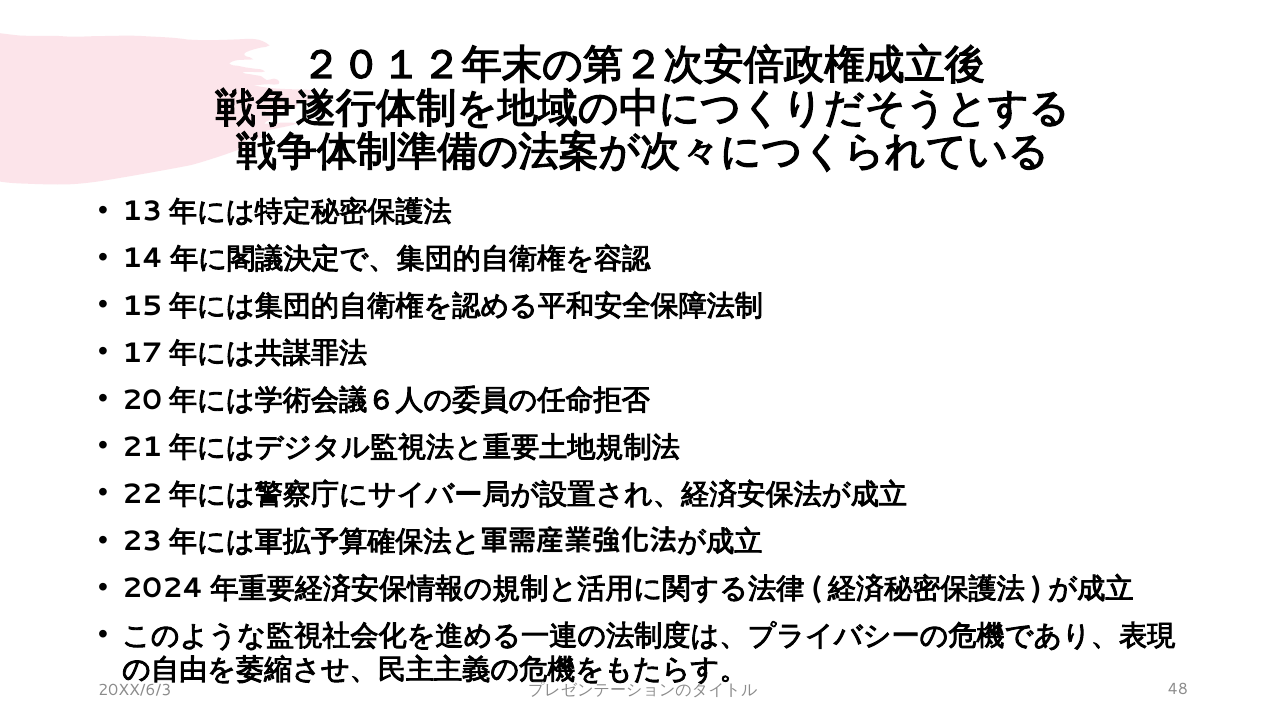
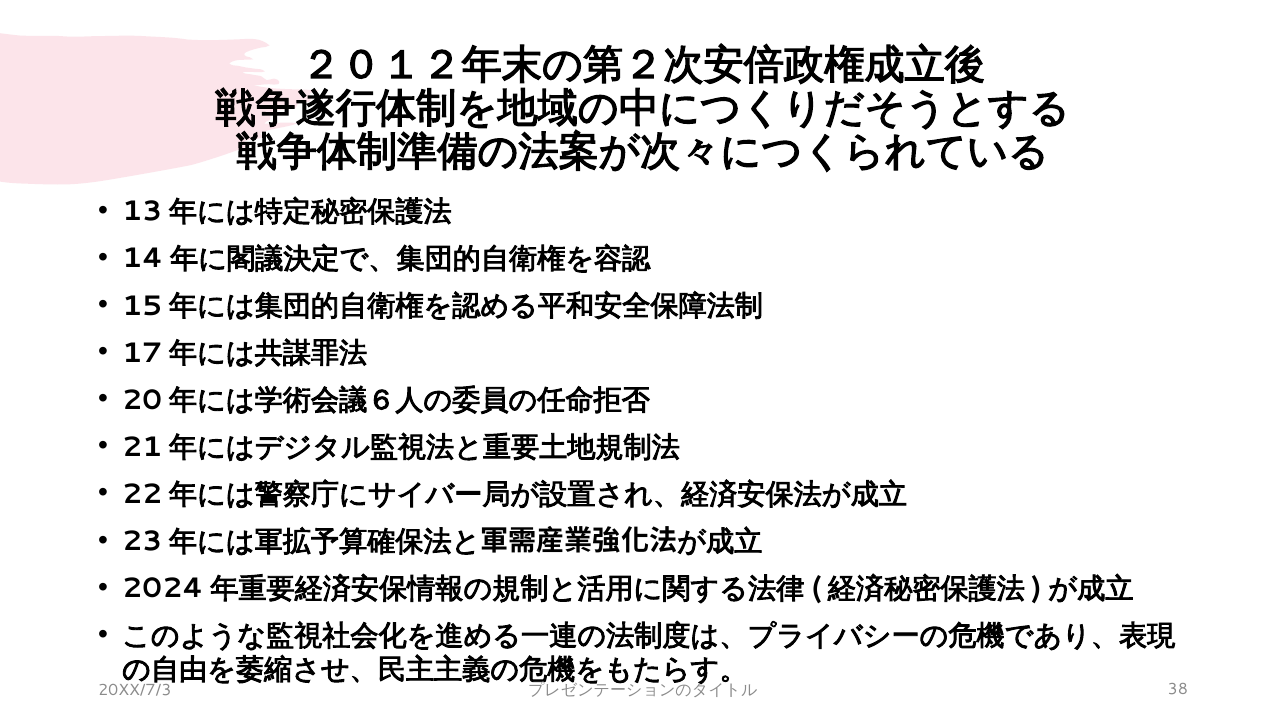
20XX/6/3: 20XX/6/3 -> 20XX/7/3 (135, 691)
48: 48 -> 38 (1178, 689)
